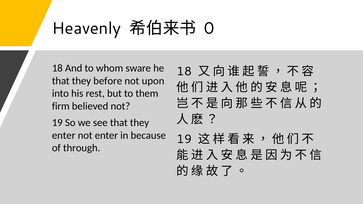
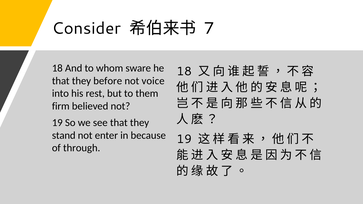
Heavenly: Heavenly -> Consider (86, 28)
0: 0 -> 7 (209, 28)
upon: upon -> voice (153, 81)
enter: enter -> stand (64, 135)
